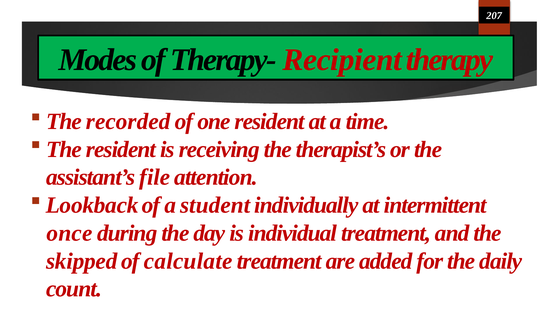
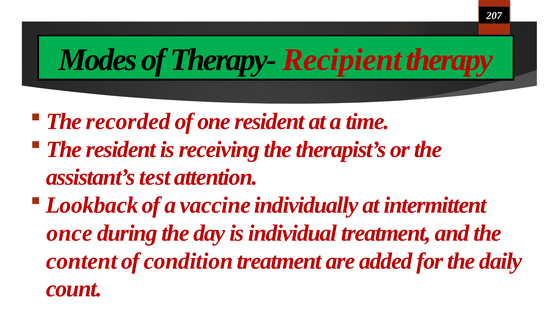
file: file -> test (155, 178)
student: student -> vaccine (215, 205)
skipped: skipped -> content (82, 261)
calculate: calculate -> condition (188, 261)
